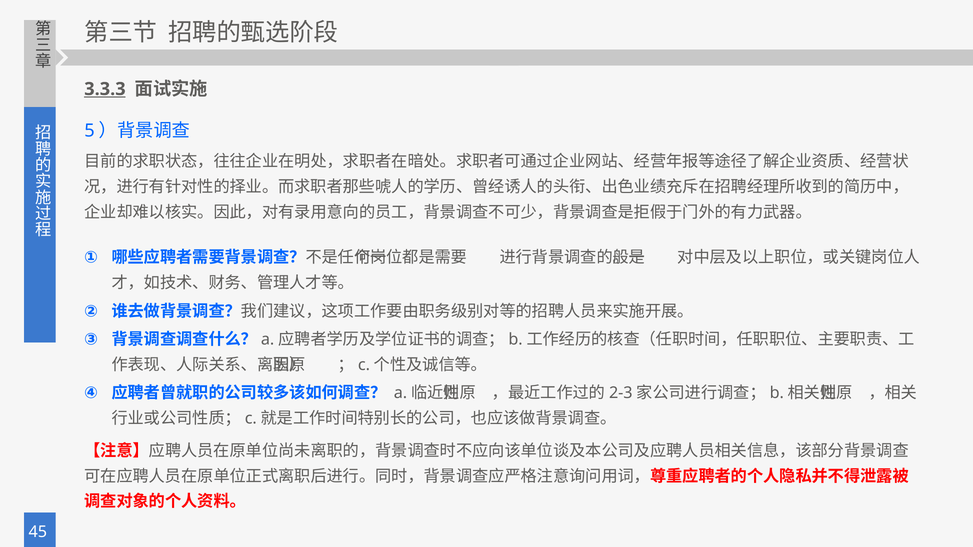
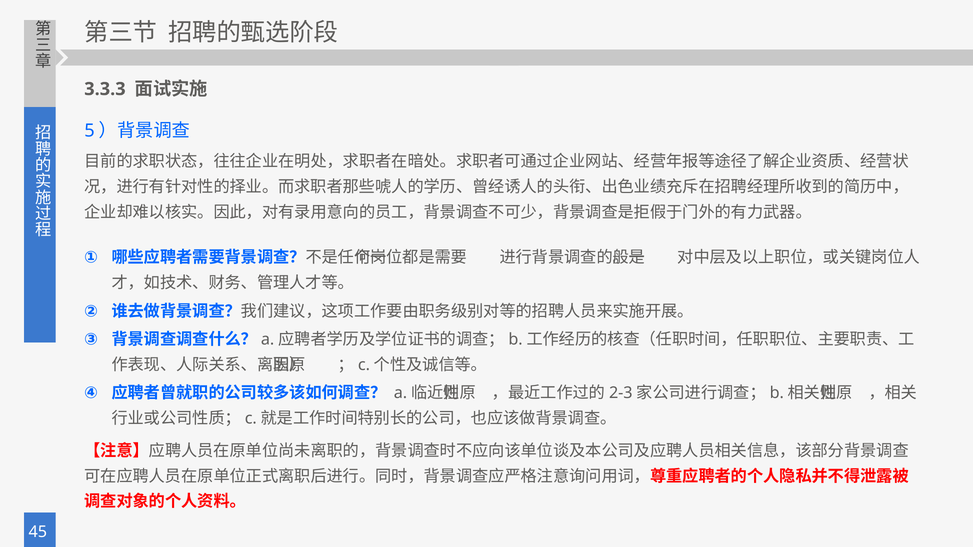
3.3.3 underline: present -> none (105, 89)
